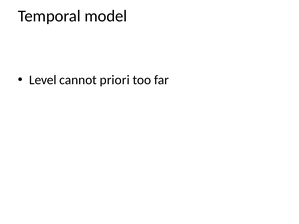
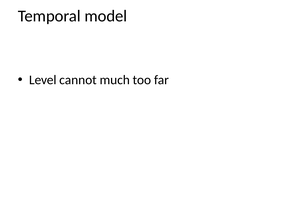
priori: priori -> much (115, 80)
